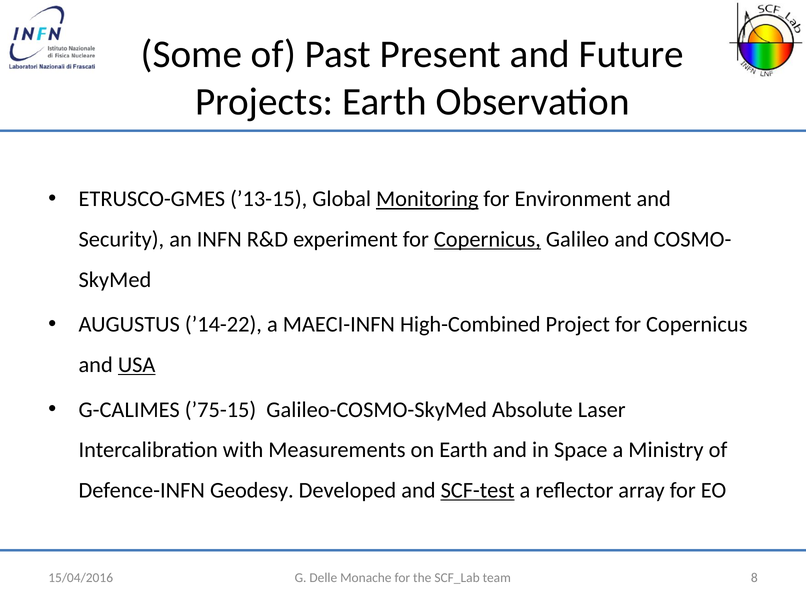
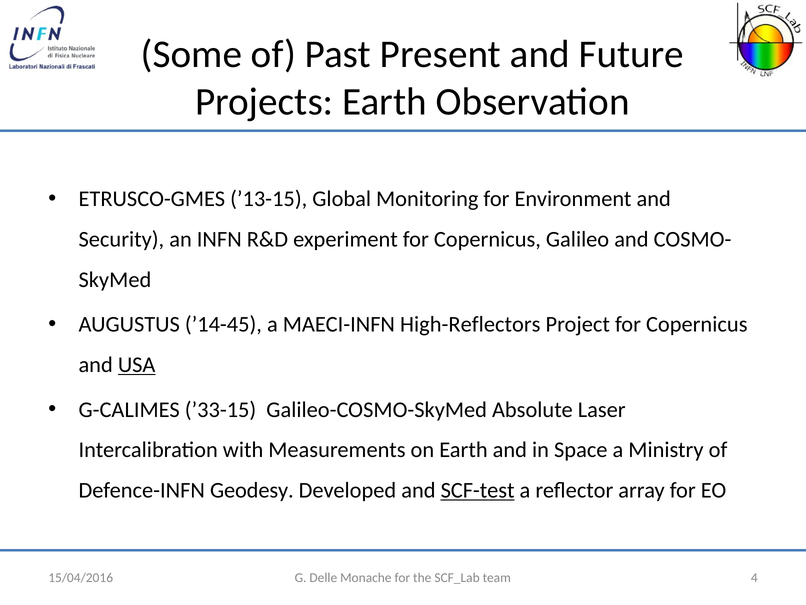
Monitoring underline: present -> none (427, 199)
Copernicus underline: present -> none (487, 239)
’14-22: ’14-22 -> ’14-45 (223, 324)
High-Combined: High-Combined -> High-Reflectors (470, 324)
’75-15: ’75-15 -> ’33-15 (221, 409)
8: 8 -> 4 (754, 577)
